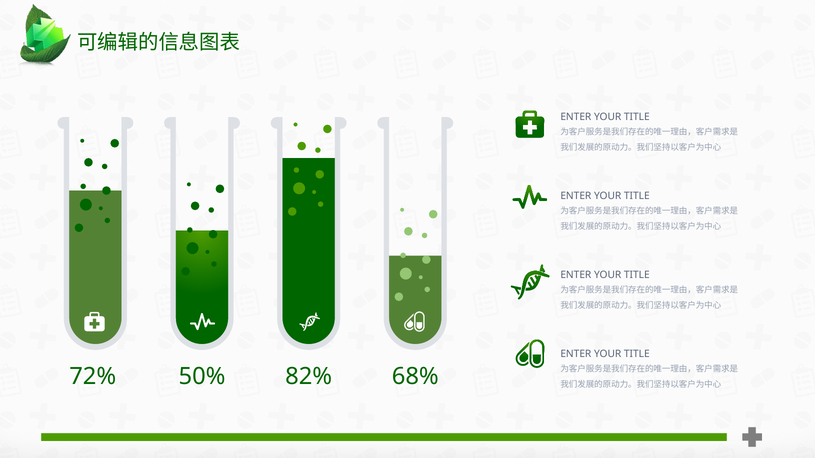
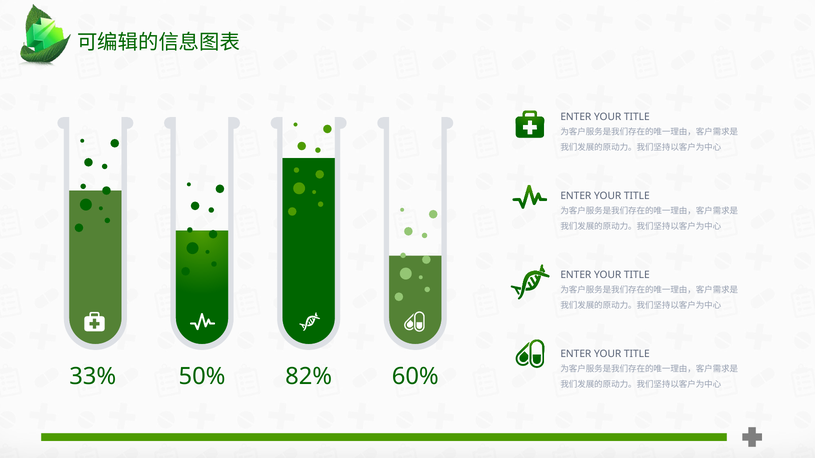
72%: 72% -> 33% (93, 377)
68%: 68% -> 60% (415, 377)
